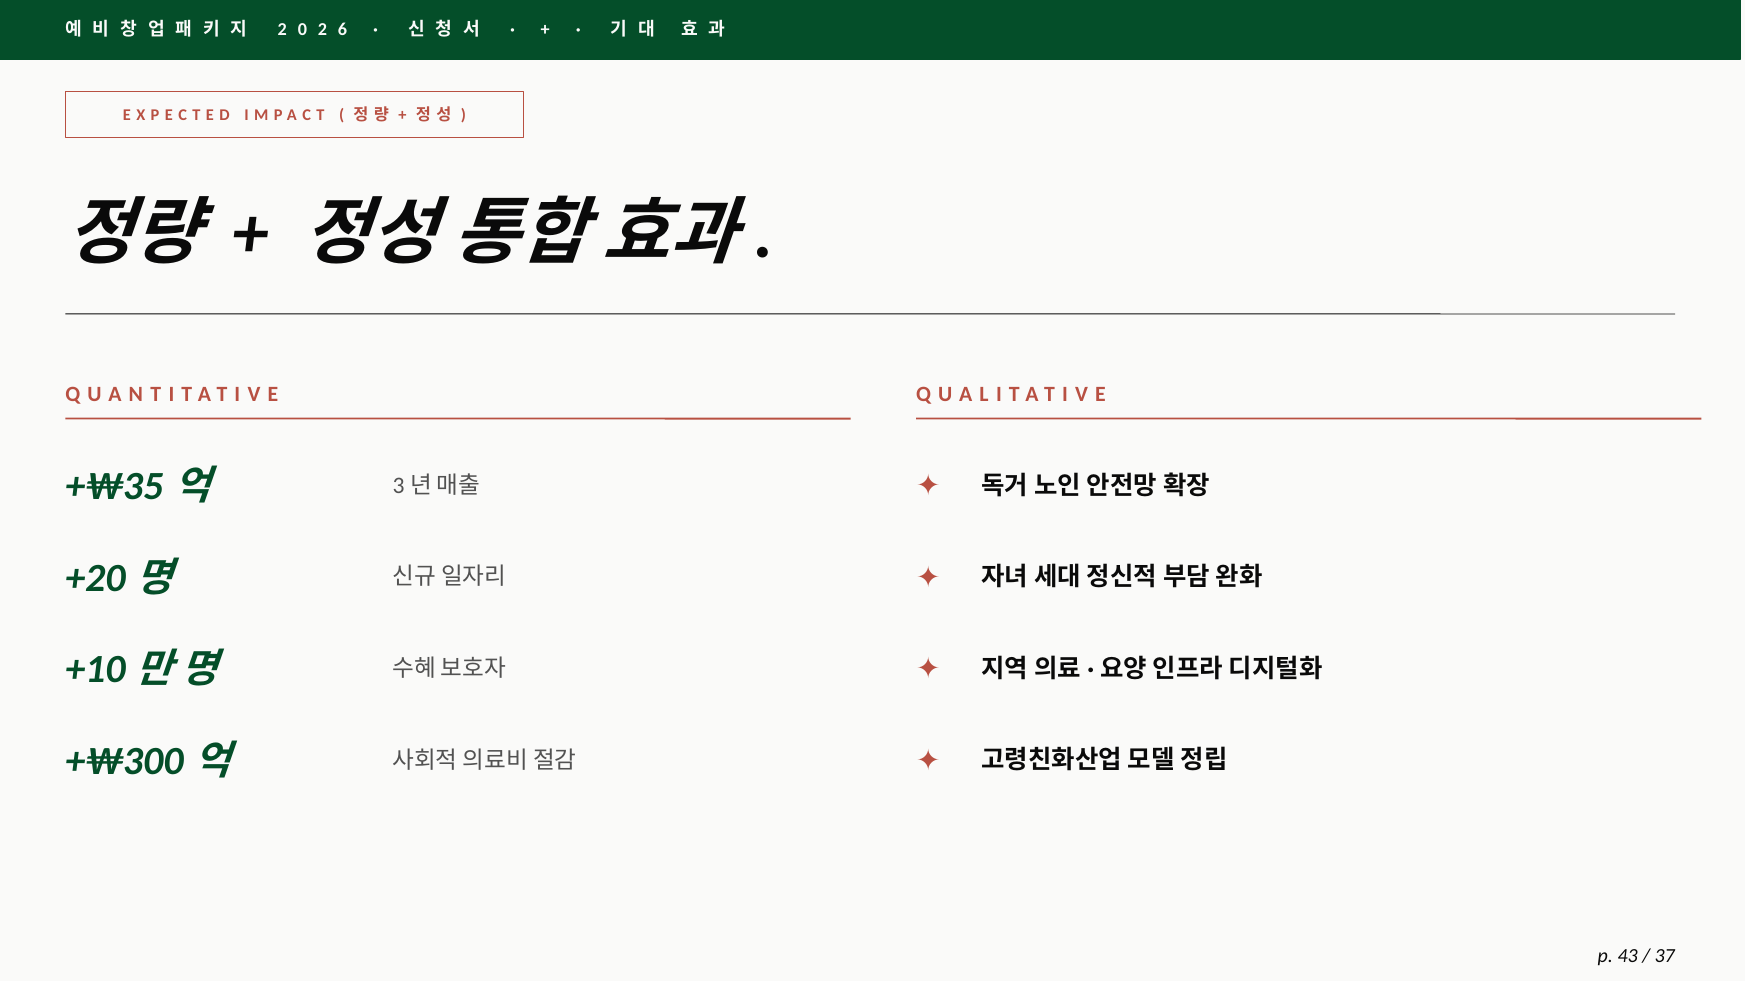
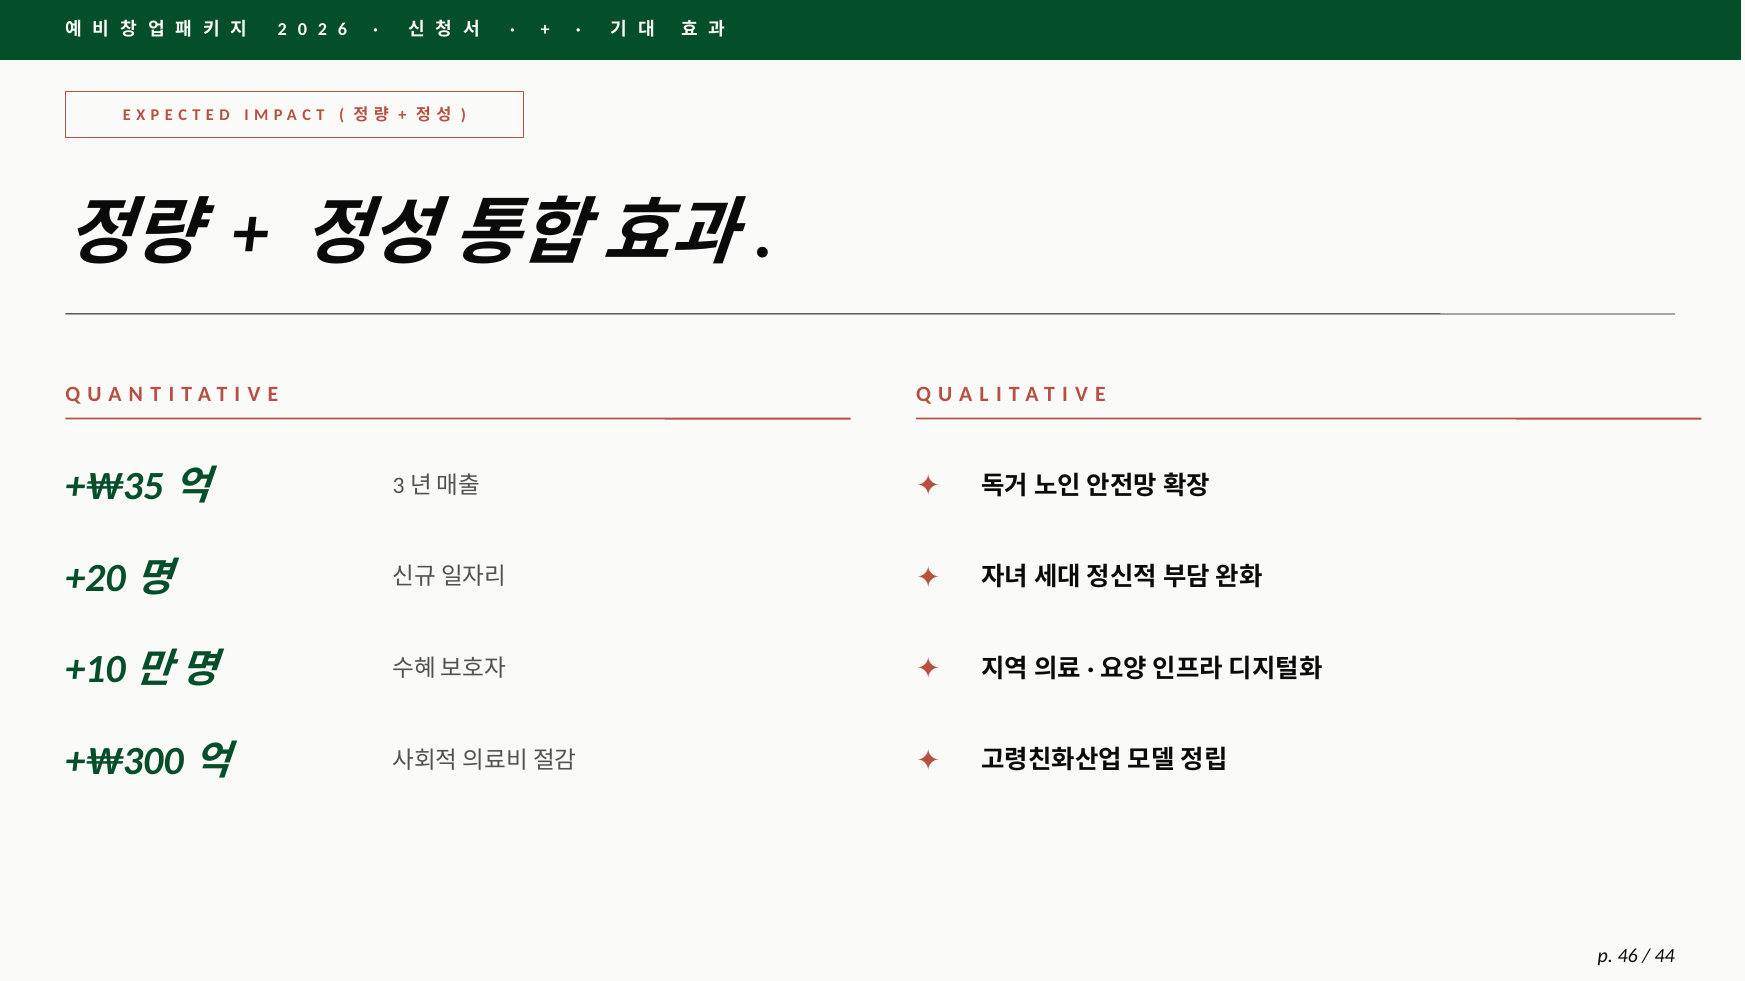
43: 43 -> 46 (1628, 957)
37: 37 -> 44 (1665, 957)
